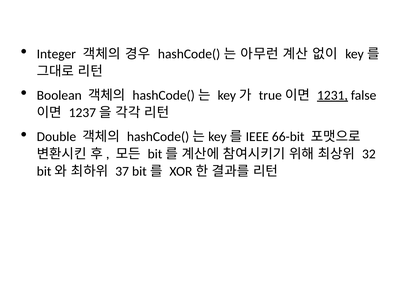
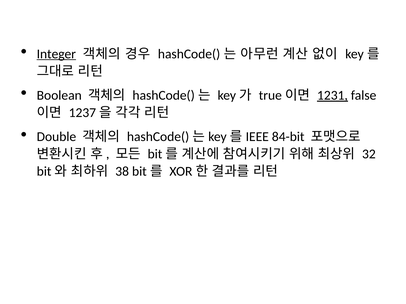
Integer underline: none -> present (56, 54)
66-bit: 66-bit -> 84-bit (288, 137)
37: 37 -> 38 (122, 172)
